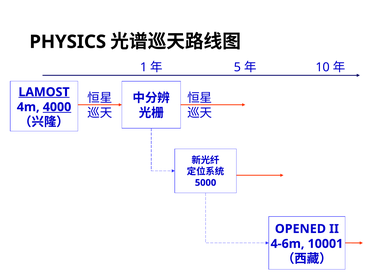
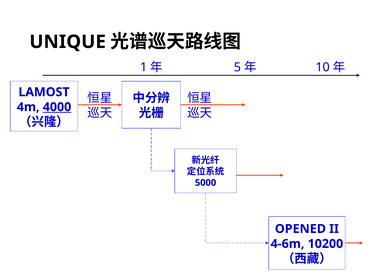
PHYSICS: PHYSICS -> UNIQUE (68, 42)
LAMOST underline: present -> none (44, 92)
10001: 10001 -> 10200 (325, 244)
